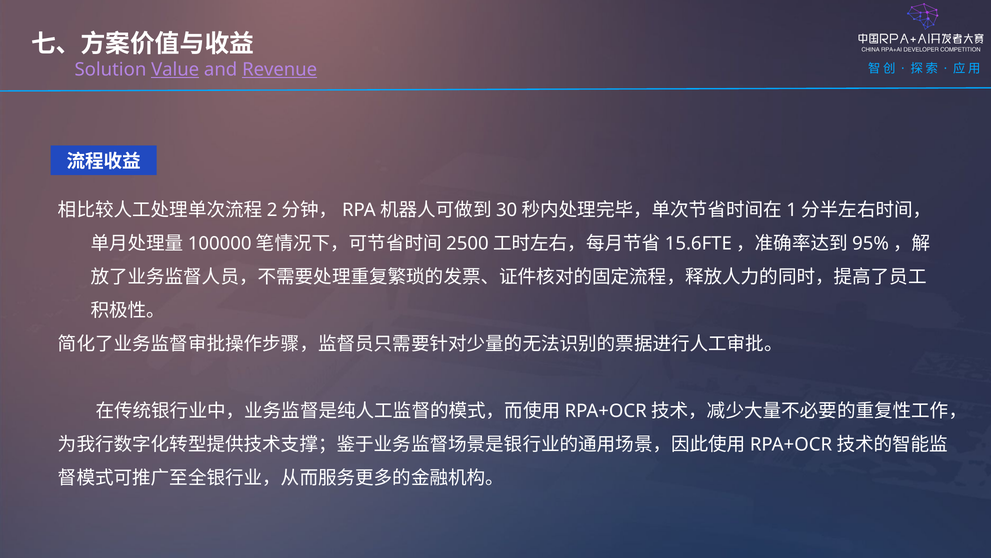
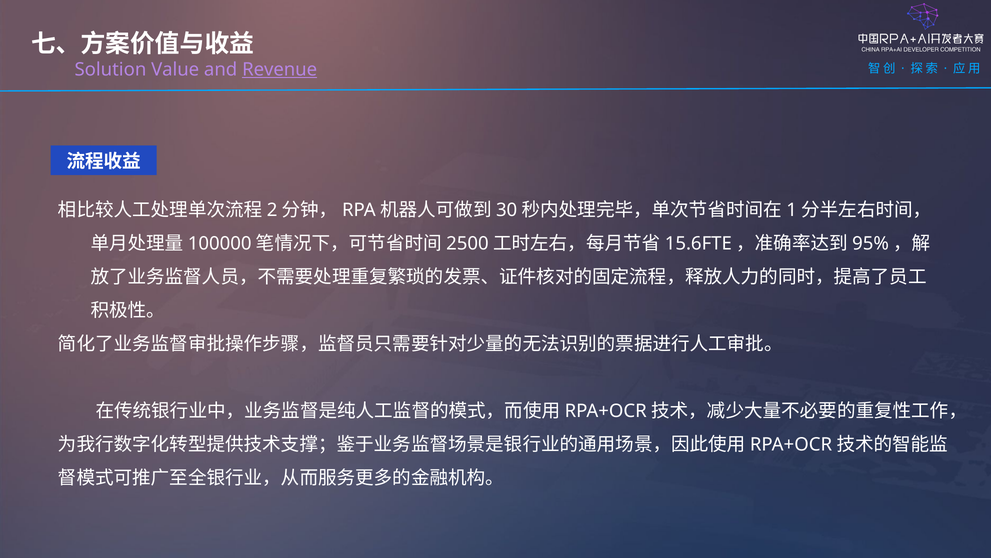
Value underline: present -> none (175, 70)
